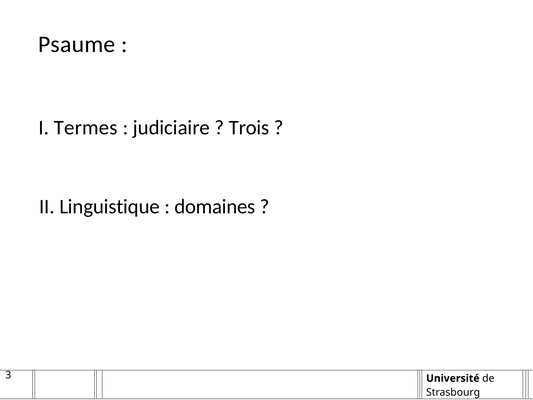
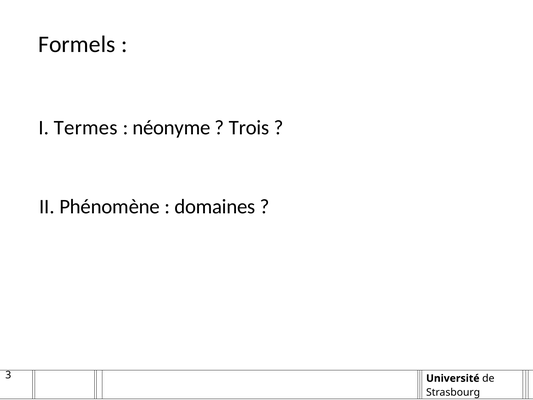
Psaume: Psaume -> Formels (77, 44)
judiciaire: judiciaire -> néonyme (171, 127)
Linguistique: Linguistique -> Phénomène (110, 207)
